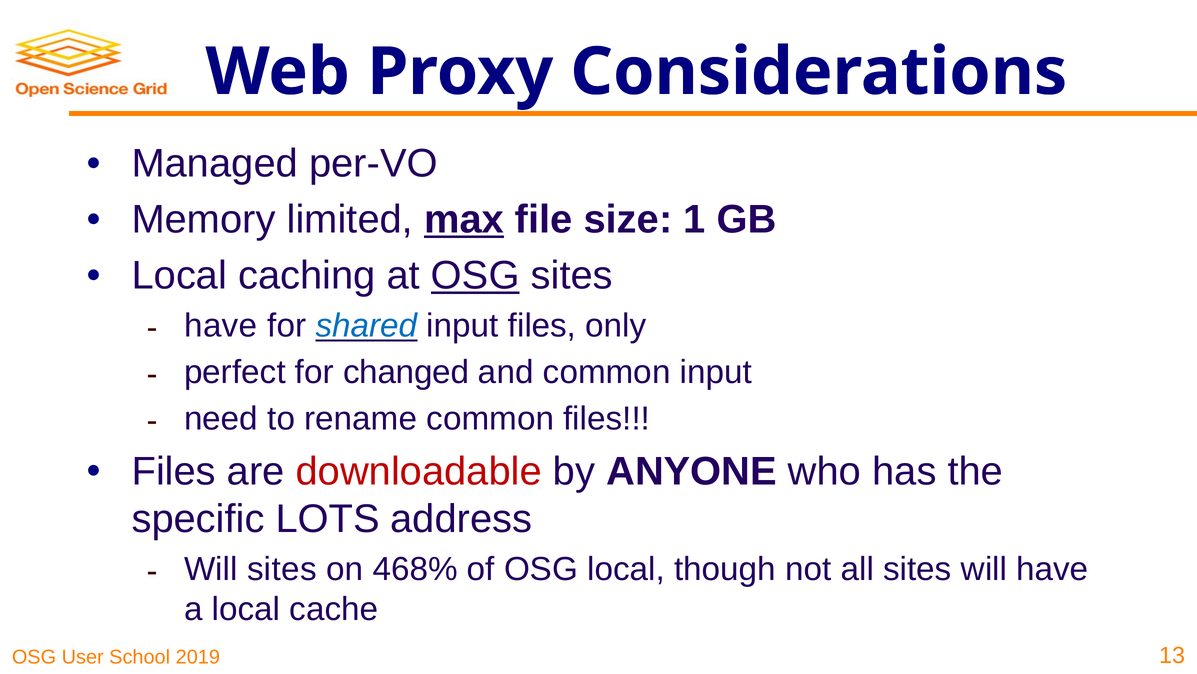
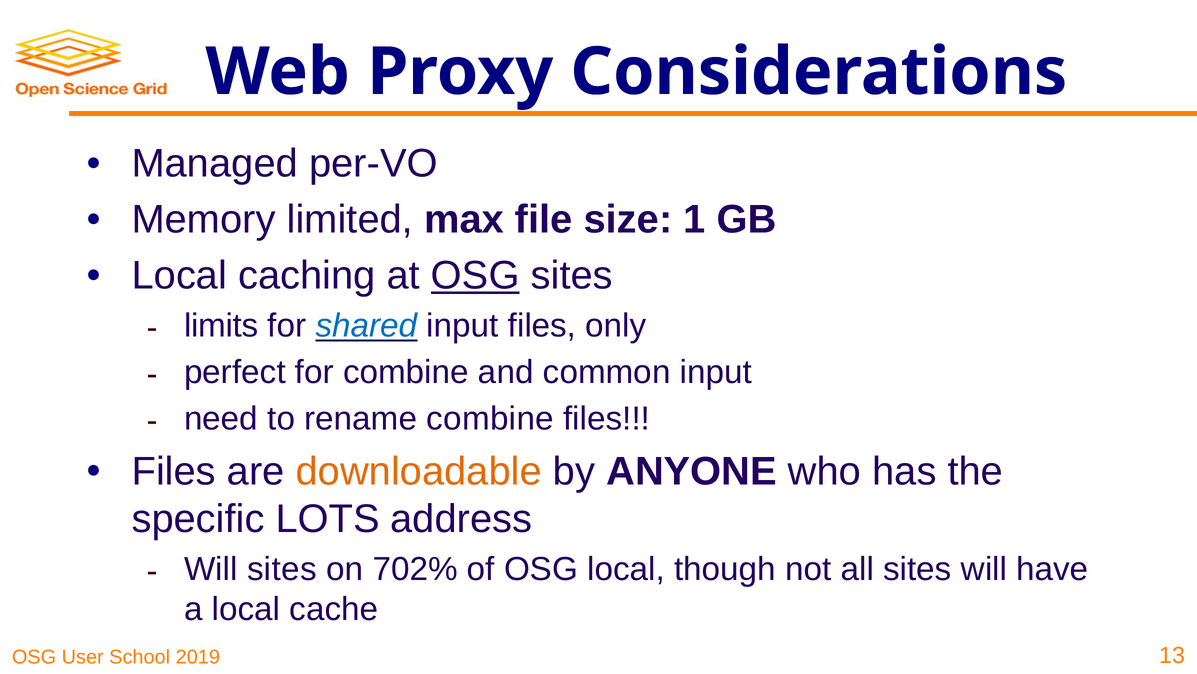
max underline: present -> none (464, 219)
have: have -> limits (221, 325)
for changed: changed -> combine (406, 372)
rename common: common -> combine (490, 419)
downloadable colour: red -> orange (419, 471)
468%: 468% -> 702% (415, 569)
